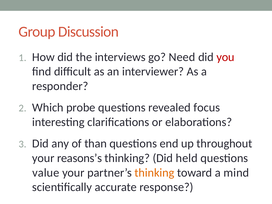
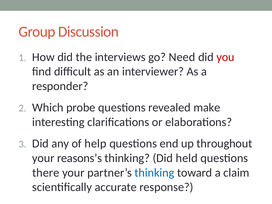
focus: focus -> make (207, 108)
than: than -> help (95, 144)
value: value -> there (46, 173)
thinking colour: orange -> blue (154, 173)
mind: mind -> claim (236, 173)
